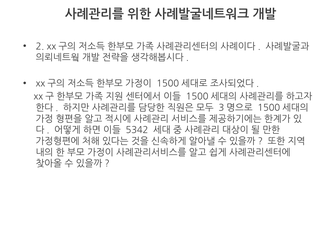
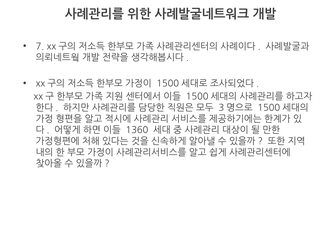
2: 2 -> 7 (40, 46)
5342: 5342 -> 1360 (137, 130)
